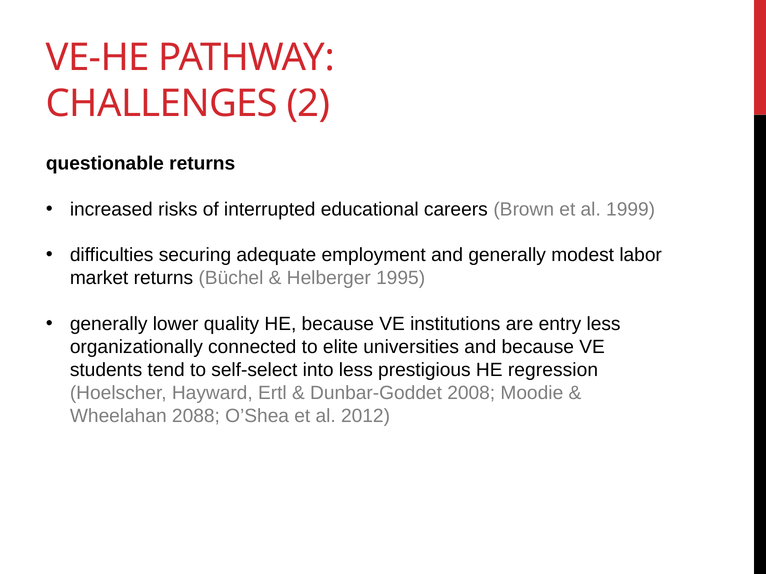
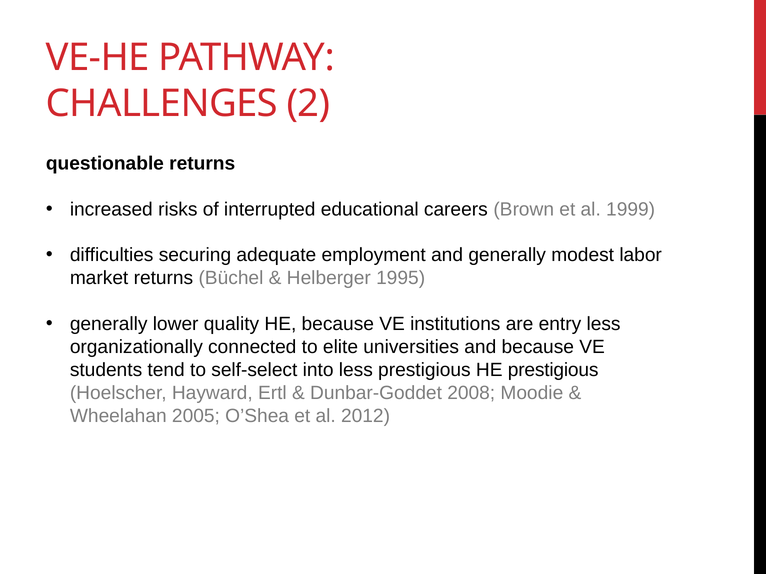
HE regression: regression -> prestigious (553, 370)
2088: 2088 -> 2005 (196, 416)
